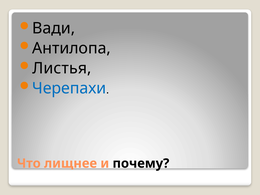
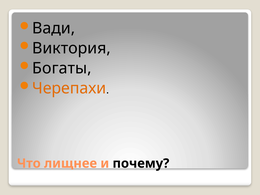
Антилопа: Антилопа -> Виктория (71, 48)
Листья: Листья -> Богаты (62, 68)
Черепахи colour: blue -> orange (69, 88)
